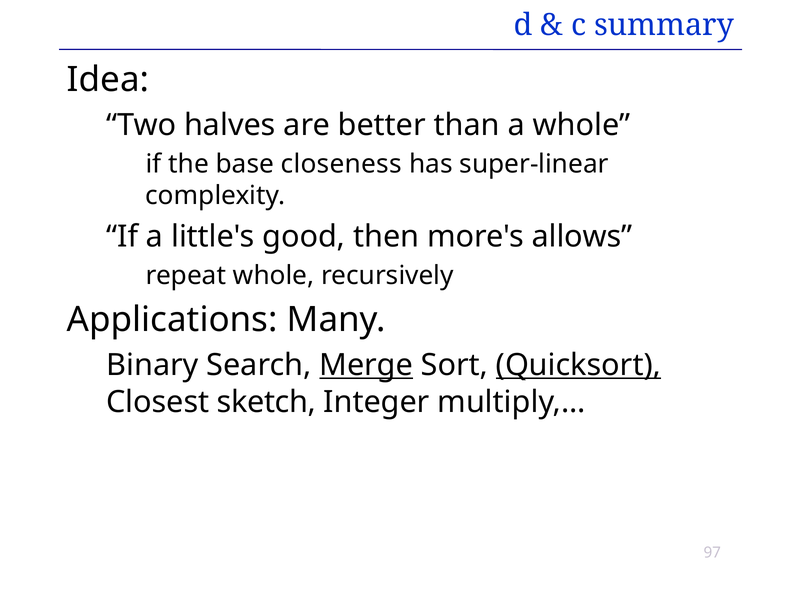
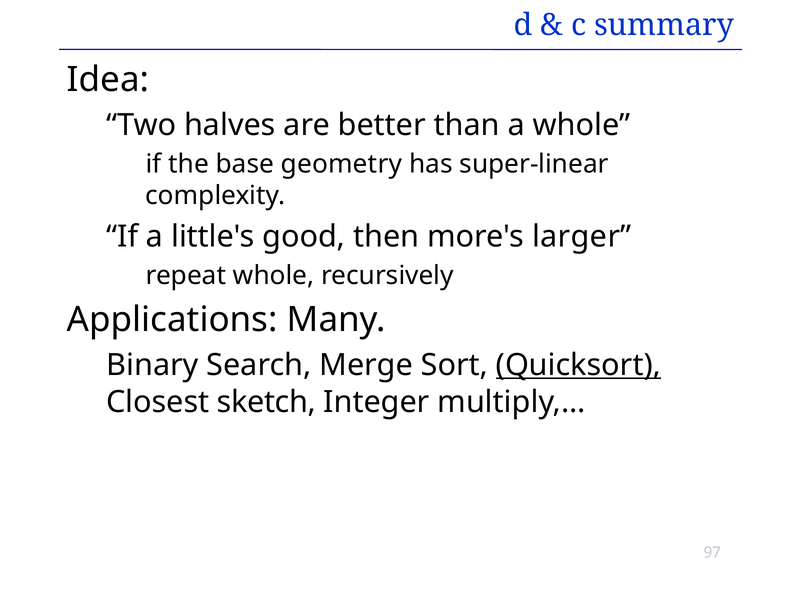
closeness: closeness -> geometry (341, 164)
allows: allows -> larger (582, 236)
Merge underline: present -> none (366, 365)
